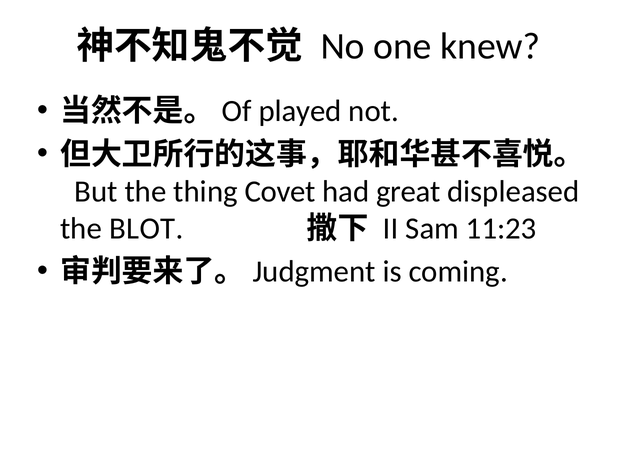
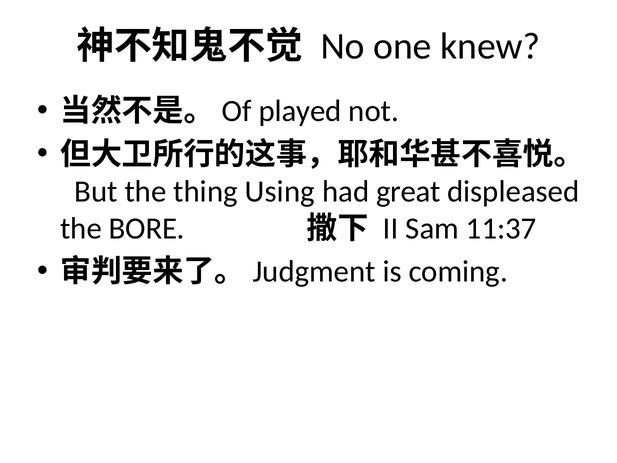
Covet: Covet -> Using (280, 191)
BLOT: BLOT -> BORE (147, 228)
11:23: 11:23 -> 11:37 (501, 228)
